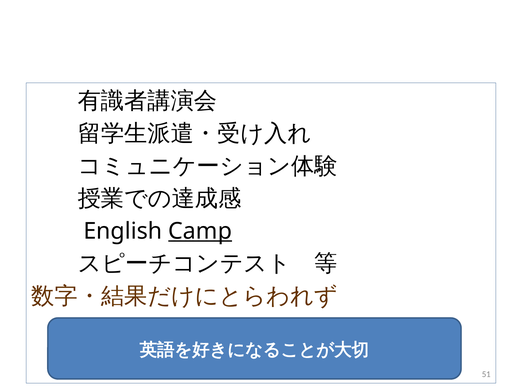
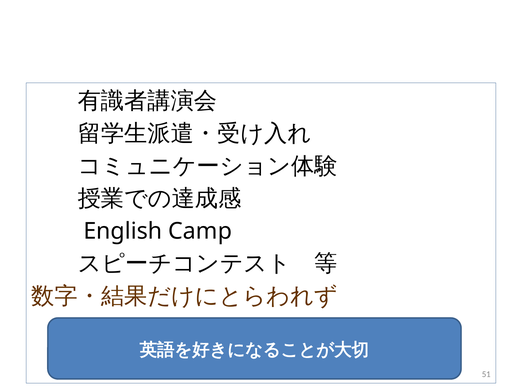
Camp underline: present -> none (200, 231)
